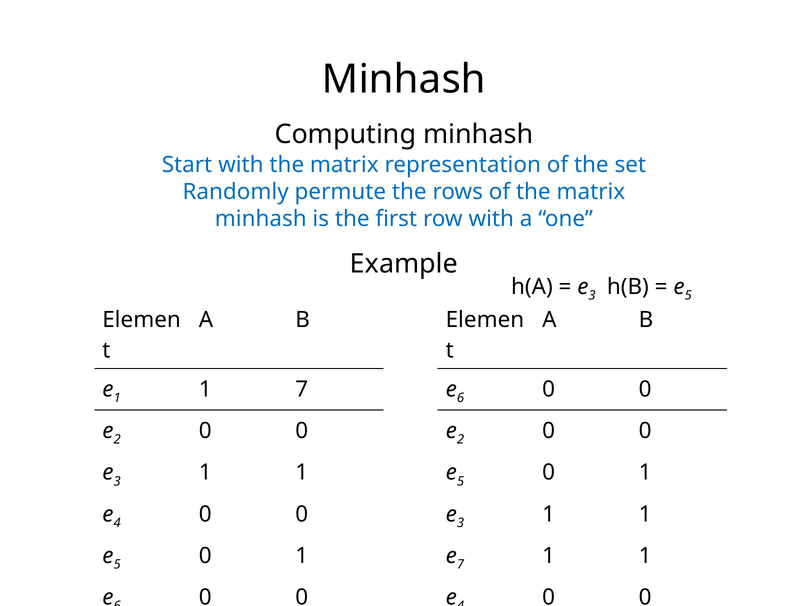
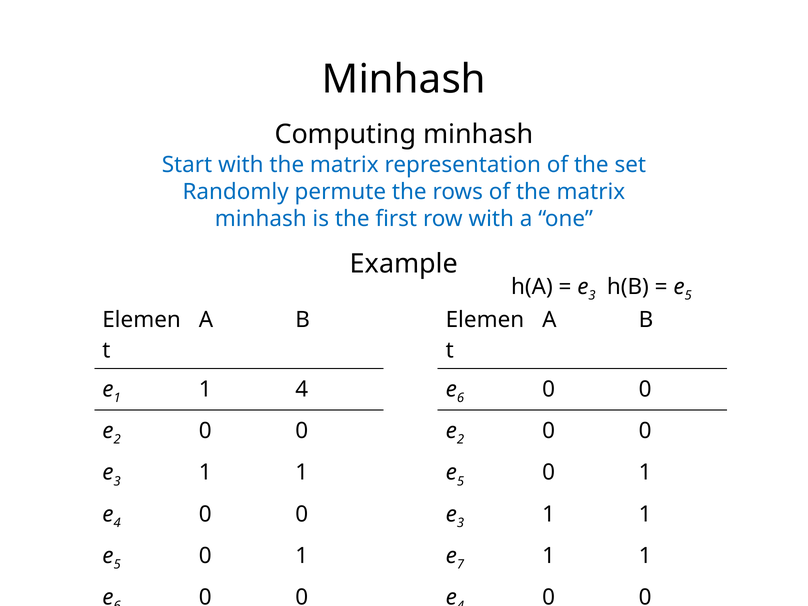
1 7: 7 -> 4 (302, 389)
